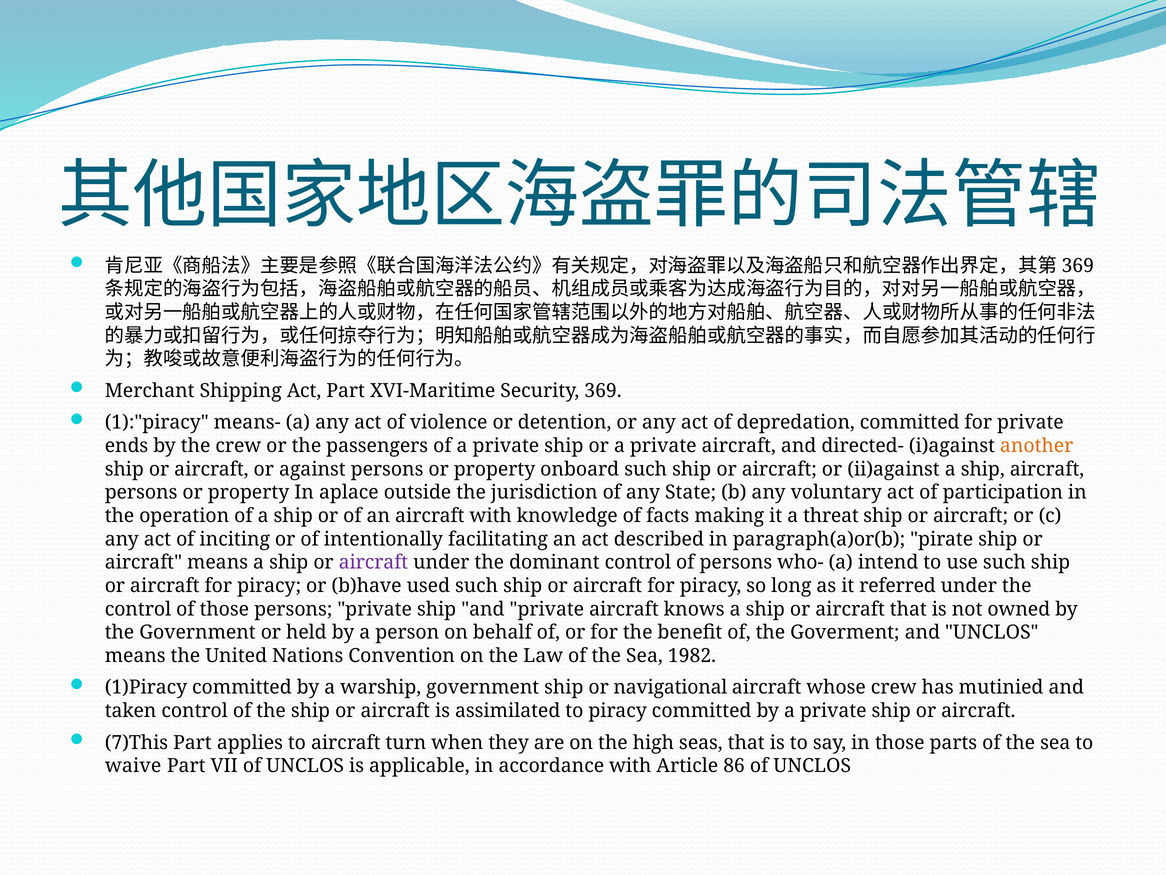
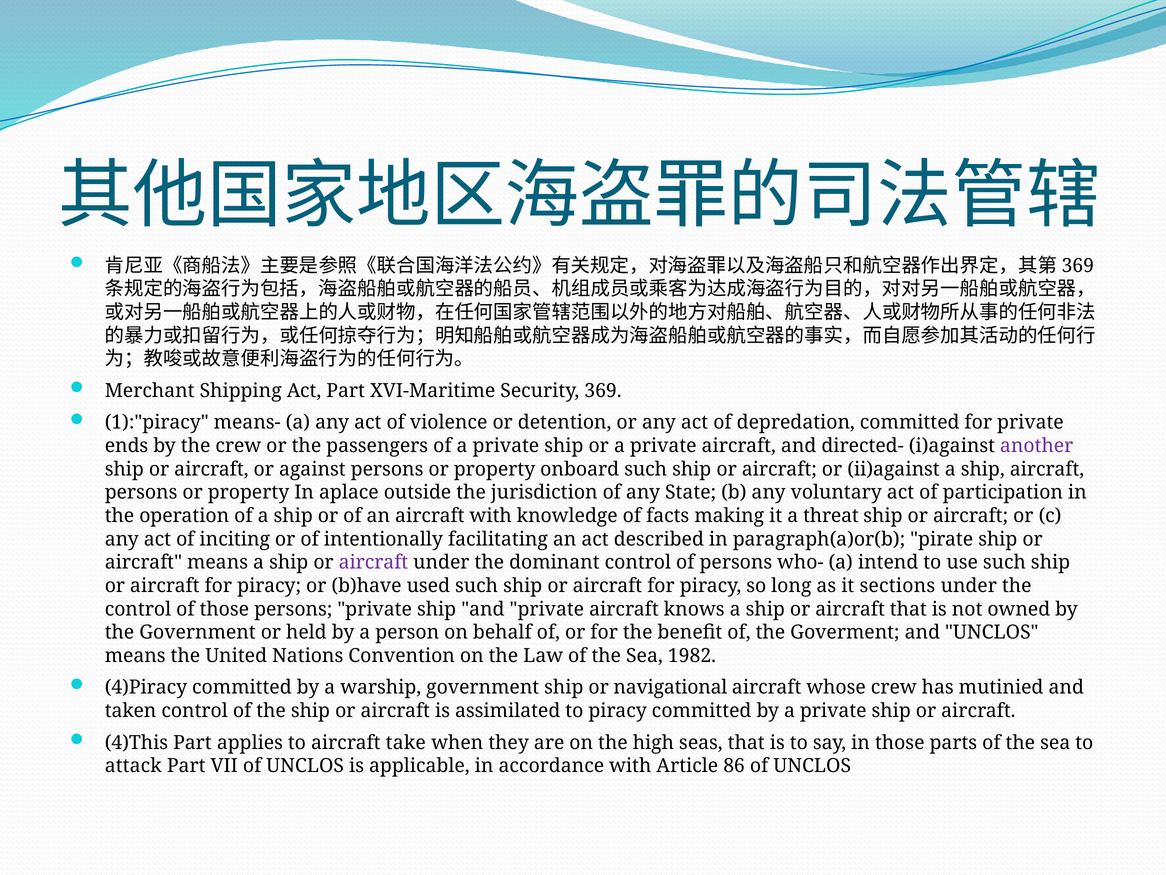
another colour: orange -> purple (1037, 446)
referred: referred -> sections (897, 585)
1)Piracy: 1)Piracy -> 4)Piracy (146, 687)
7)This: 7)This -> 4)This (136, 742)
turn: turn -> take (406, 742)
waive: waive -> attack (133, 766)
